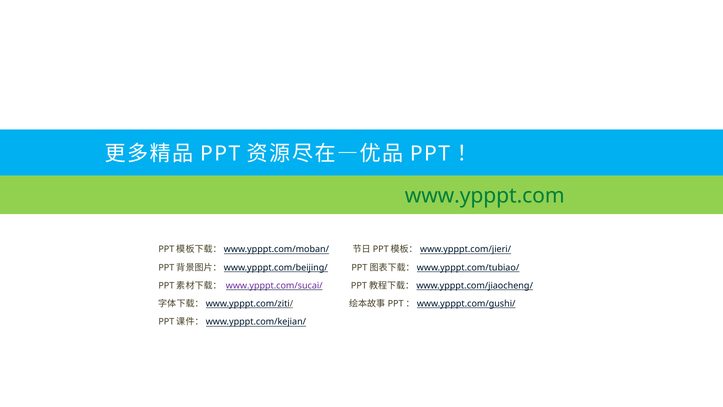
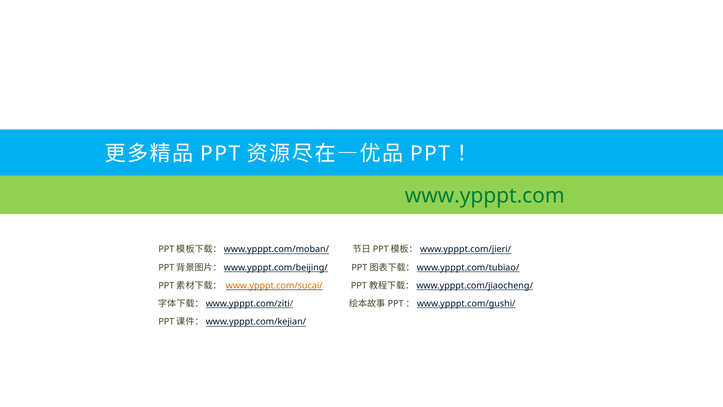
www.ypppt.com/sucai/ colour: purple -> orange (274, 285)
